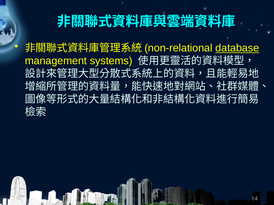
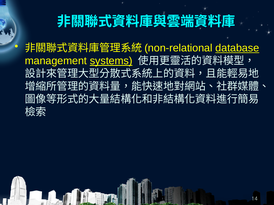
systems underline: none -> present (111, 61)
